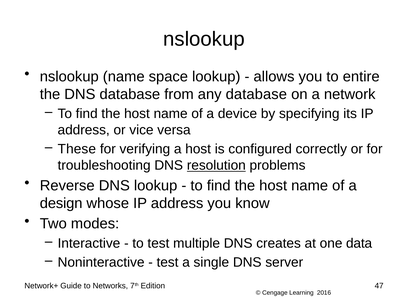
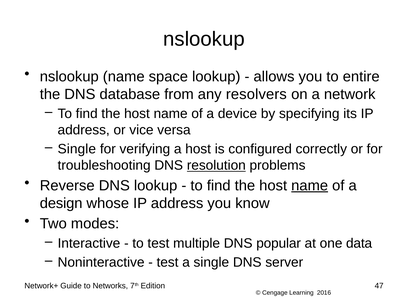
any database: database -> resolvers (256, 94)
These: These -> Single (77, 149)
name underline: none -> present (310, 186)
creates: creates -> popular (279, 243)
